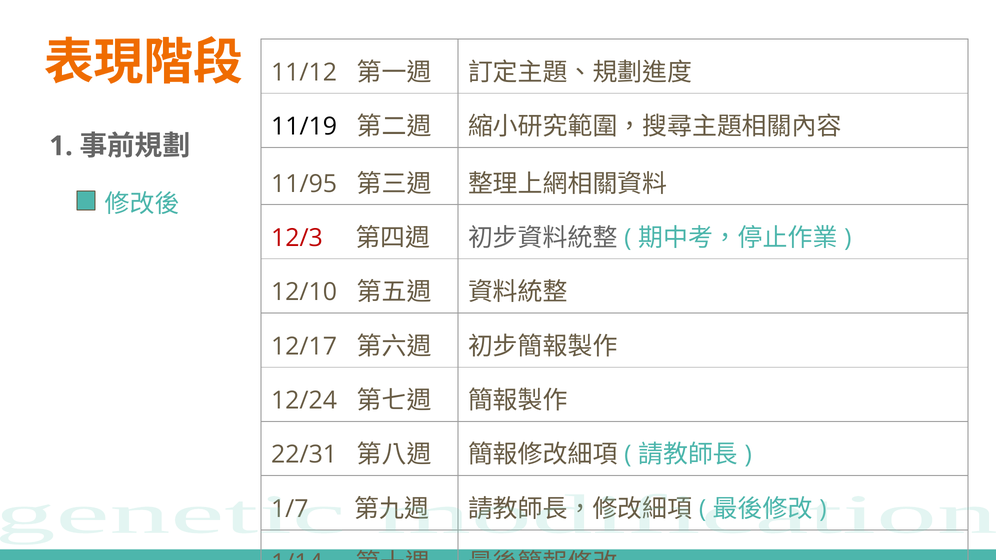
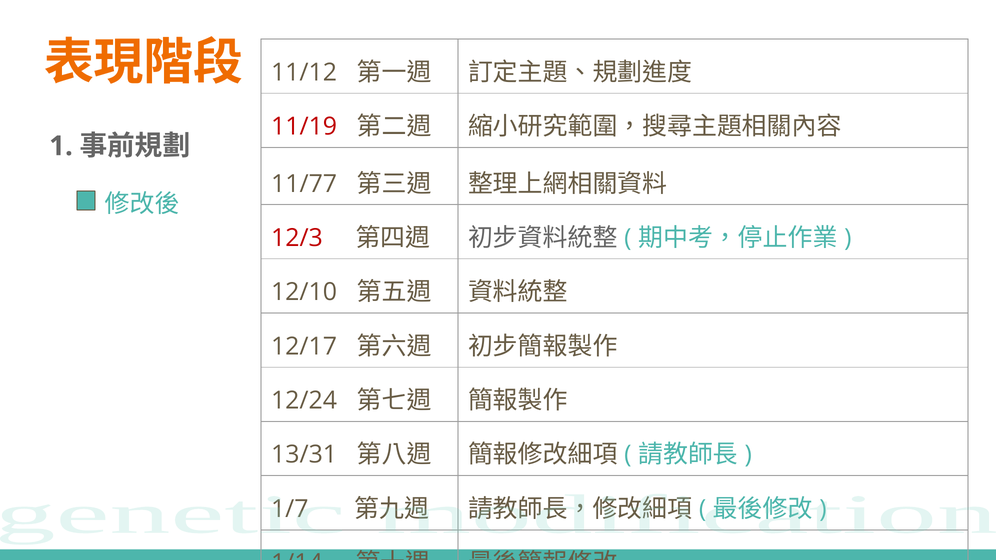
11/19 colour: black -> red (304, 127)
11/95: 11/95 -> 11/77 (304, 184)
22/31: 22/31 -> 13/31 (304, 455)
